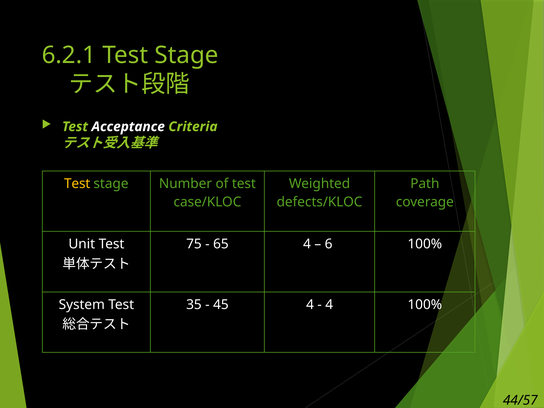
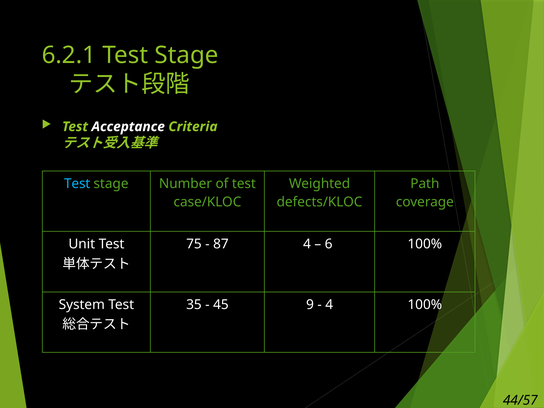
Test colour: yellow -> light blue (77, 184)
65: 65 -> 87 (221, 244)
45 4: 4 -> 9 (310, 305)
